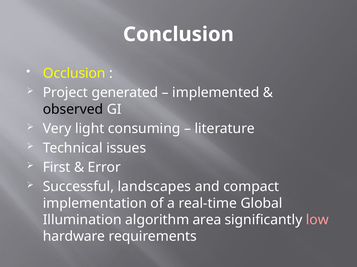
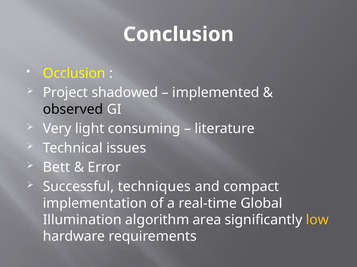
generated: generated -> shadowed (125, 93)
First: First -> Bett (57, 168)
landscapes: landscapes -> techniques (154, 187)
low colour: pink -> yellow (317, 220)
